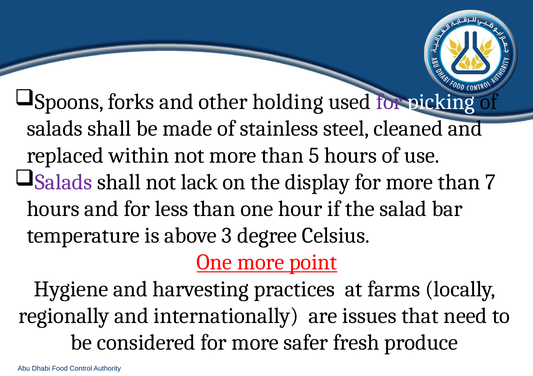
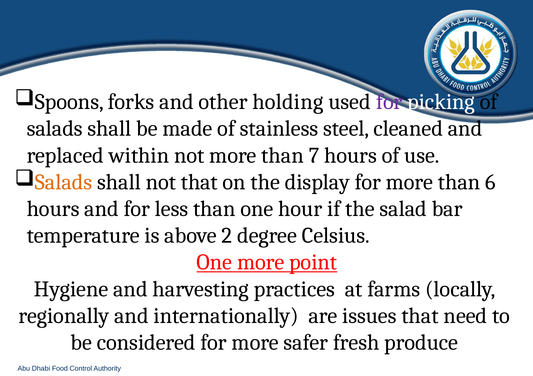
5: 5 -> 7 (314, 155)
Salads colour: purple -> orange (64, 182)
not lack: lack -> that (199, 182)
7: 7 -> 6 (490, 182)
3: 3 -> 2 (227, 236)
